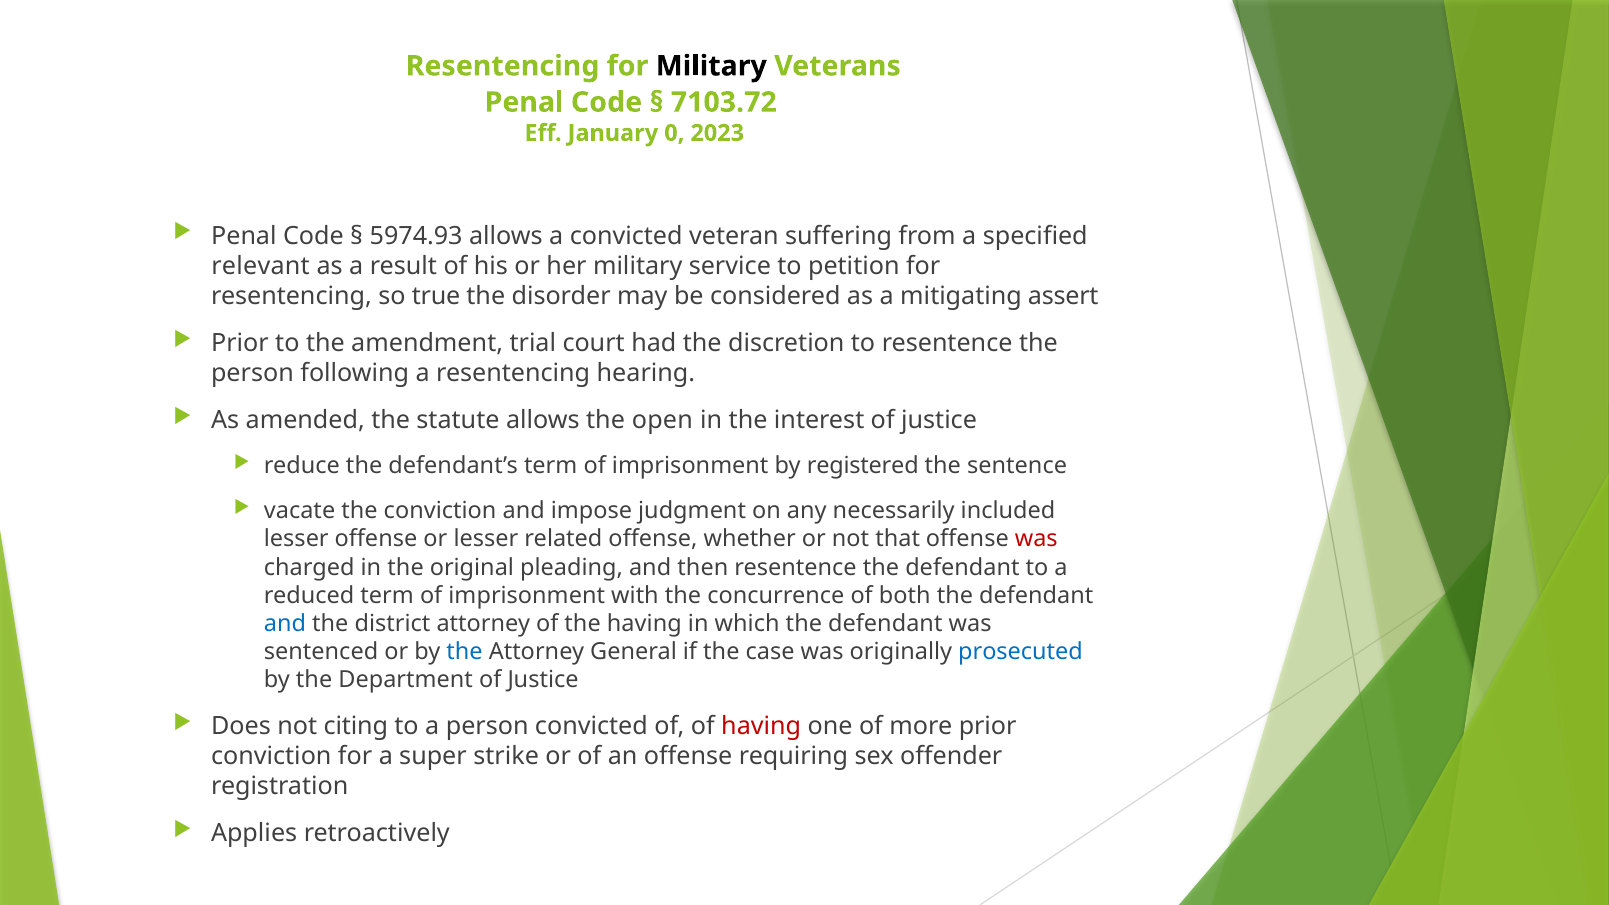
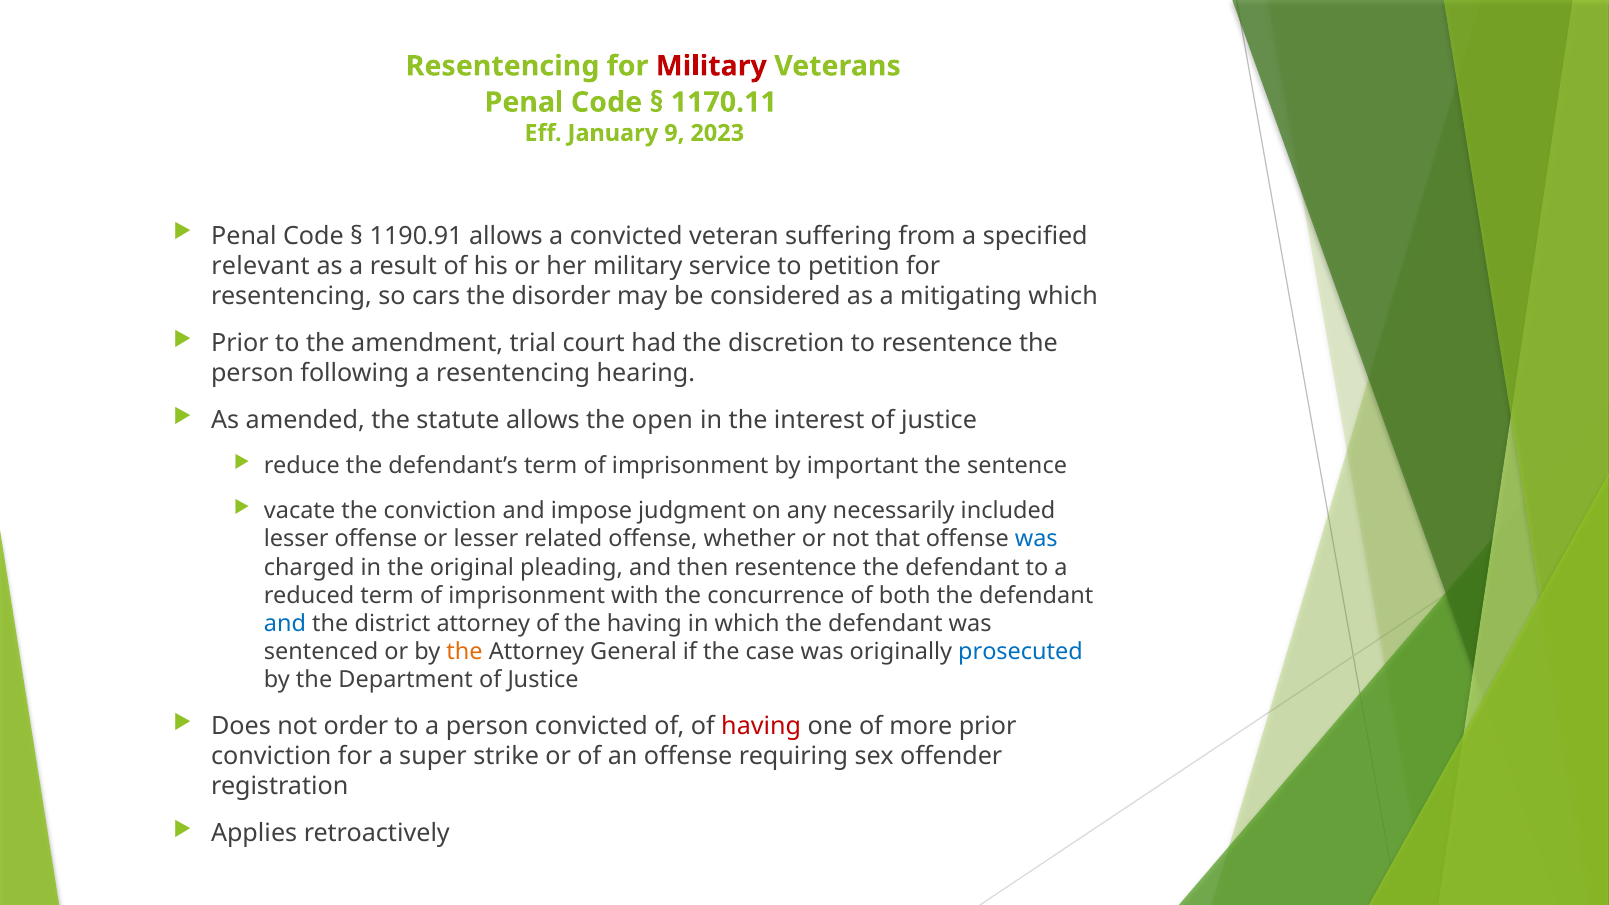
Military colour: black -> red (711, 66)
7103.72: 7103.72 -> 1170.11 (724, 102)
0: 0 -> 9 (674, 133)
5974.93: 5974.93 -> 1190.91 (416, 236)
true: true -> cars (436, 296)
mitigating assert: assert -> which (1063, 296)
registered: registered -> important (863, 466)
was colour: red -> blue (1036, 539)
the colour: blue -> orange (465, 652)
citing: citing -> order (356, 726)
